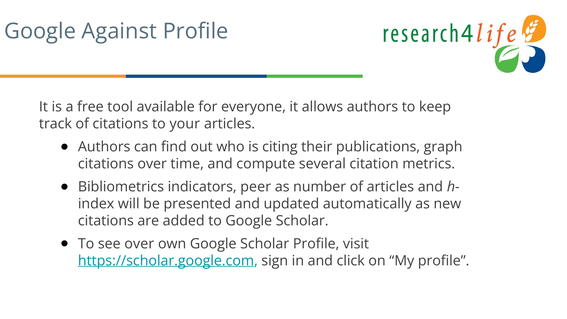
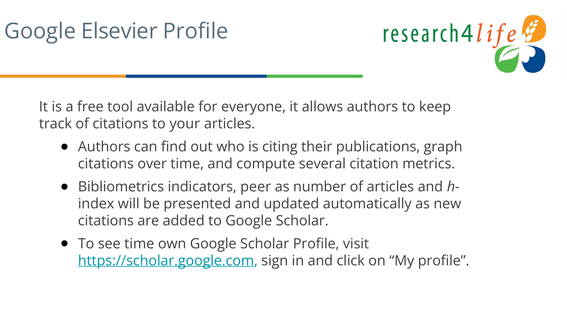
Against: Against -> Elsevier (119, 31)
see over: over -> time (139, 244)
